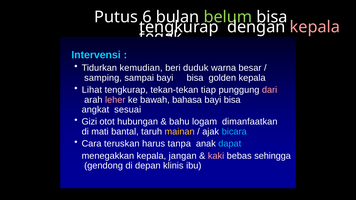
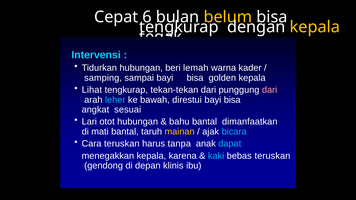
Putus: Putus -> Cepat (116, 17)
belum colour: light green -> yellow (228, 17)
kepala colour: pink -> yellow (315, 27)
Tidurkan kemudian: kemudian -> hubungan (141, 68)
duduk: duduk -> lemah (196, 68)
besar: besar -> kader (250, 68)
tekan-tekan tiap: tiap -> dari (208, 90)
leher colour: pink -> light blue (115, 100)
bahasa: bahasa -> direstui (187, 100)
Gizi: Gizi -> Lari (89, 122)
bahu logam: logam -> bantal (205, 122)
jangan: jangan -> karena (183, 156)
kaki colour: pink -> light blue (216, 156)
bebas sehingga: sehingga -> teruskan (272, 156)
